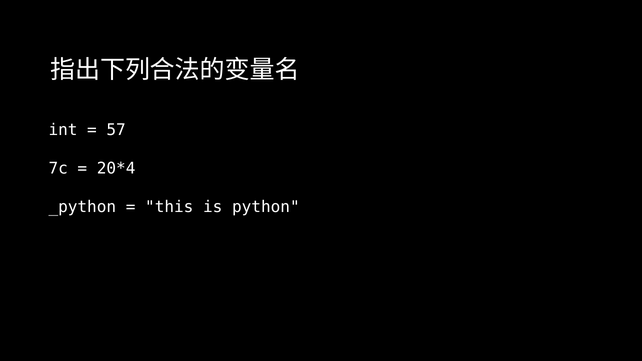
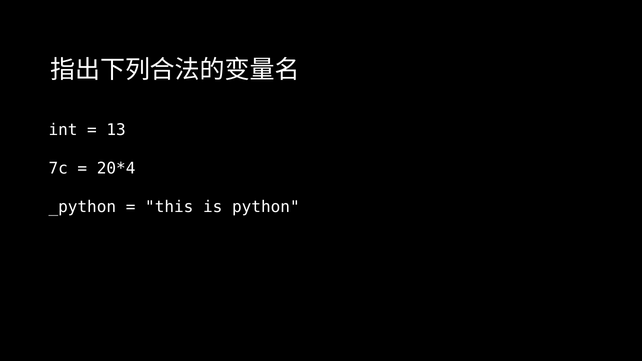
57: 57 -> 13 (116, 130)
